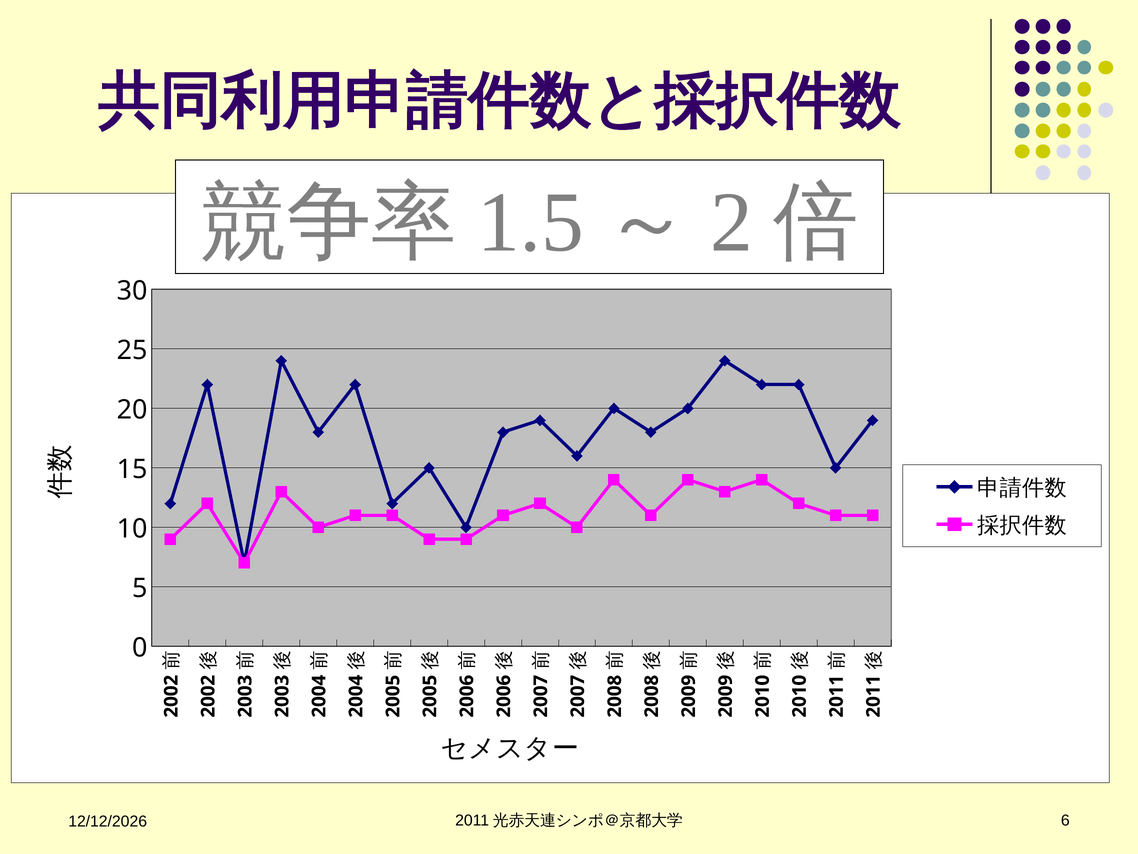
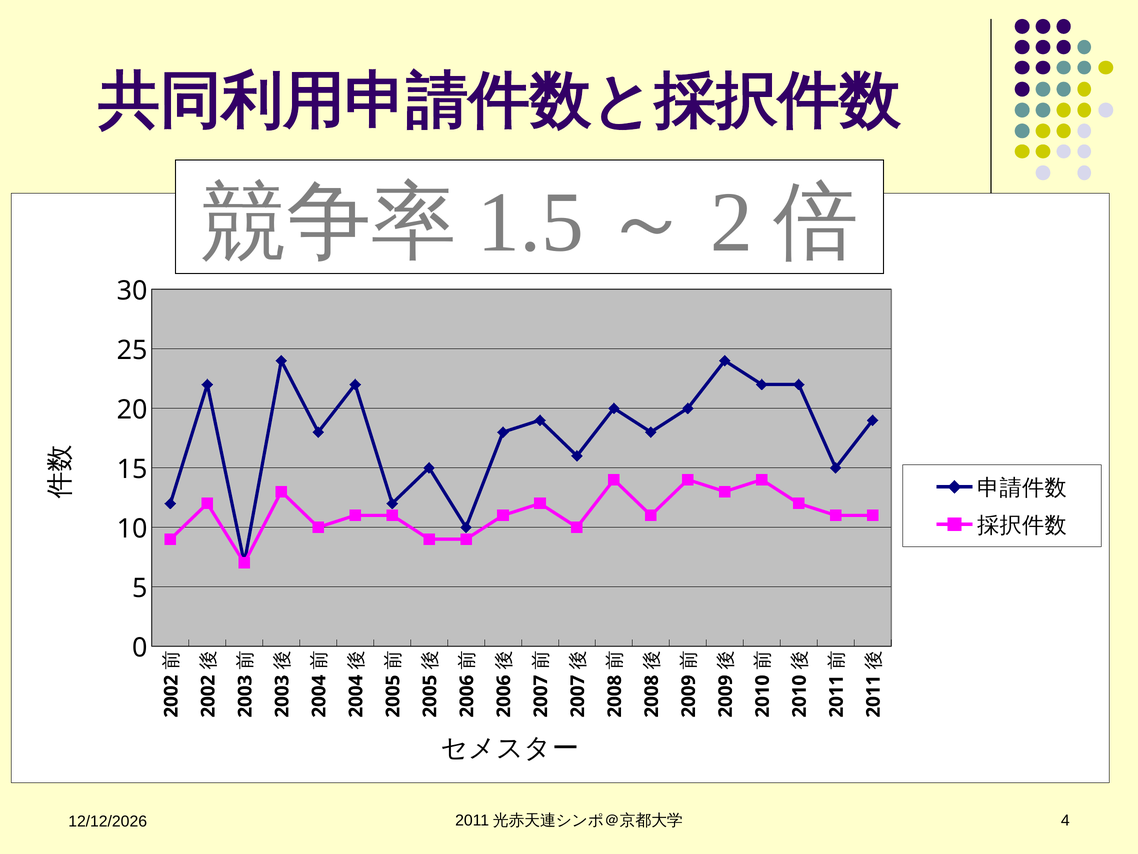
6: 6 -> 4 (1065, 820)
